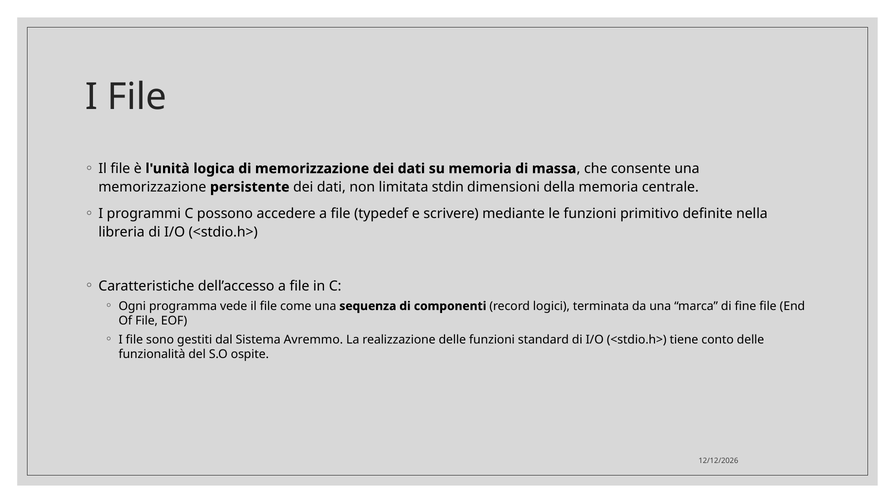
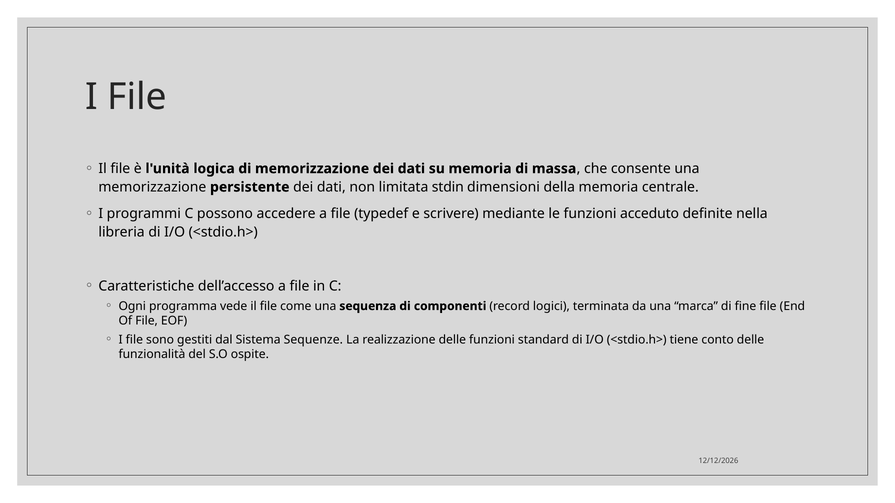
primitivo: primitivo -> acceduto (650, 214)
Avremmo: Avremmo -> Sequenze (313, 340)
